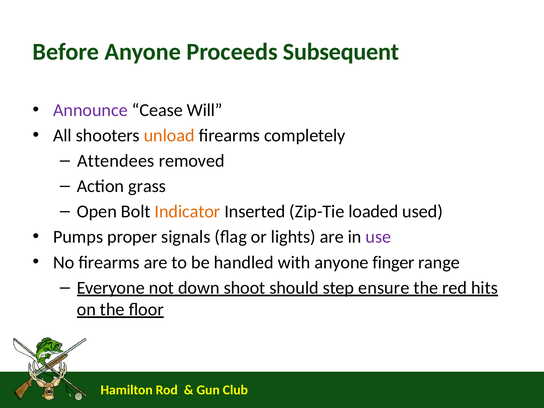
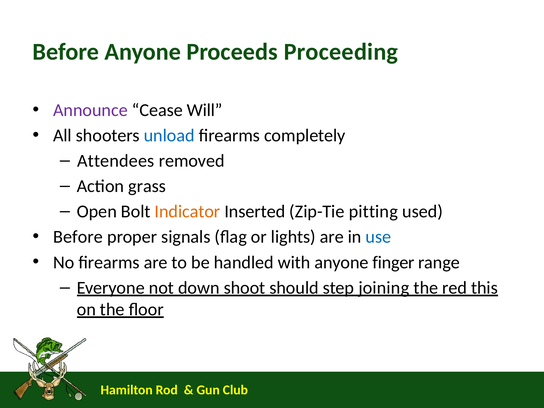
Subsequent: Subsequent -> Proceeding (341, 52)
unload colour: orange -> blue (169, 135)
loaded: loaded -> pitting (373, 212)
Pumps: Pumps -> Before (78, 237)
use colour: purple -> blue (378, 237)
ensure: ensure -> joining (384, 288)
hits: hits -> this (484, 288)
